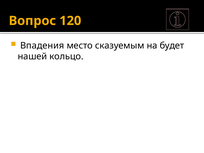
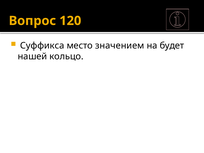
Впадения: Впадения -> Суффикса (42, 46)
сказуемым: сказуемым -> значением (120, 46)
